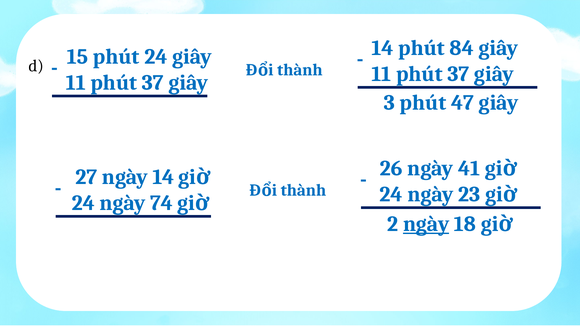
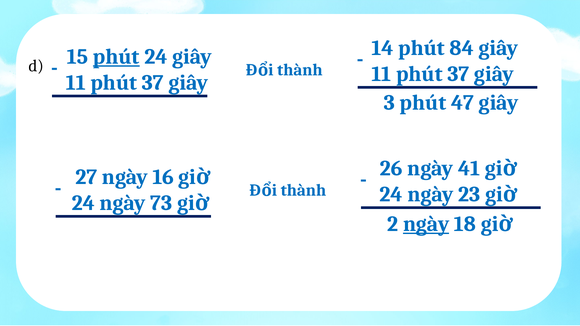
phút underline: none -> present (116, 57)
ngày 14: 14 -> 16 (163, 177)
74: 74 -> 73 (161, 203)
